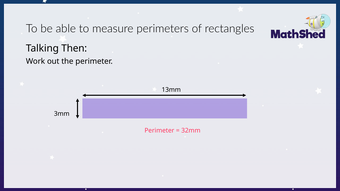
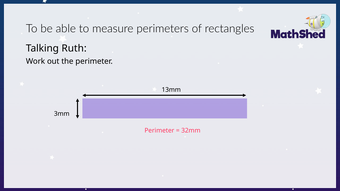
Then: Then -> Ruth (74, 48)
